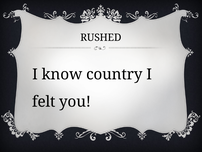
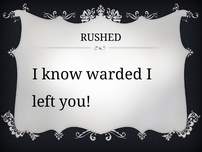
country: country -> warded (114, 74)
felt: felt -> left (44, 101)
